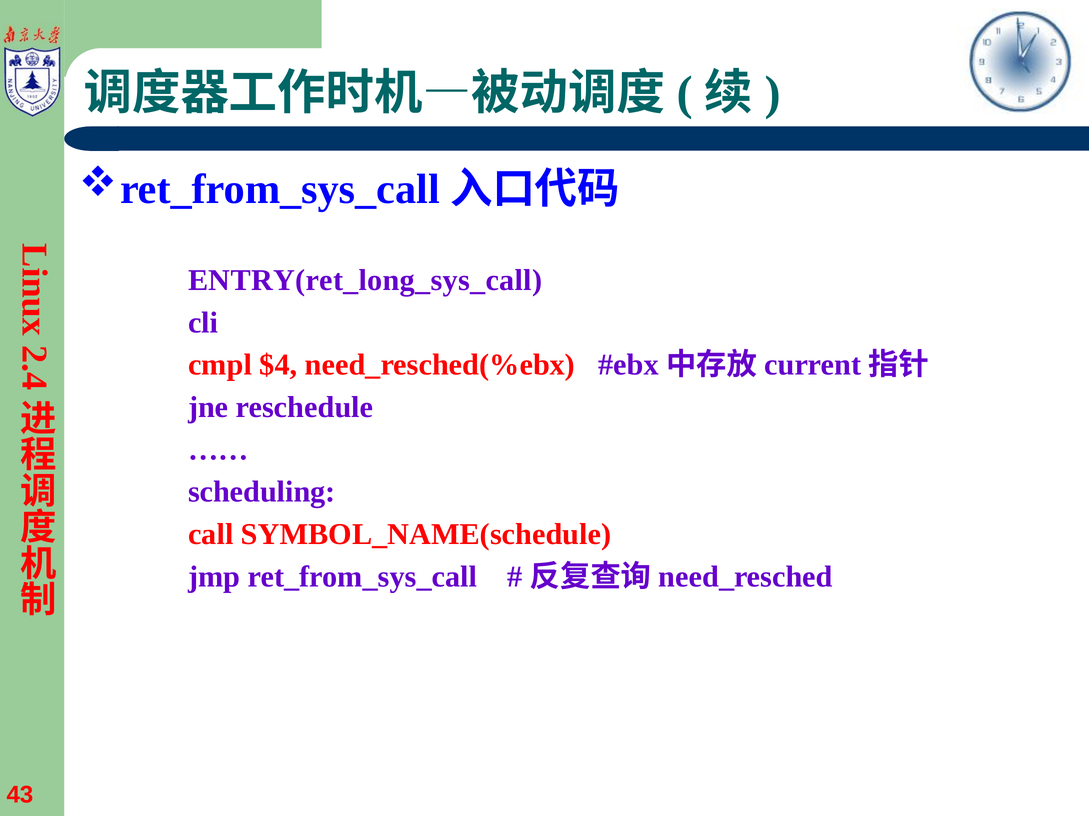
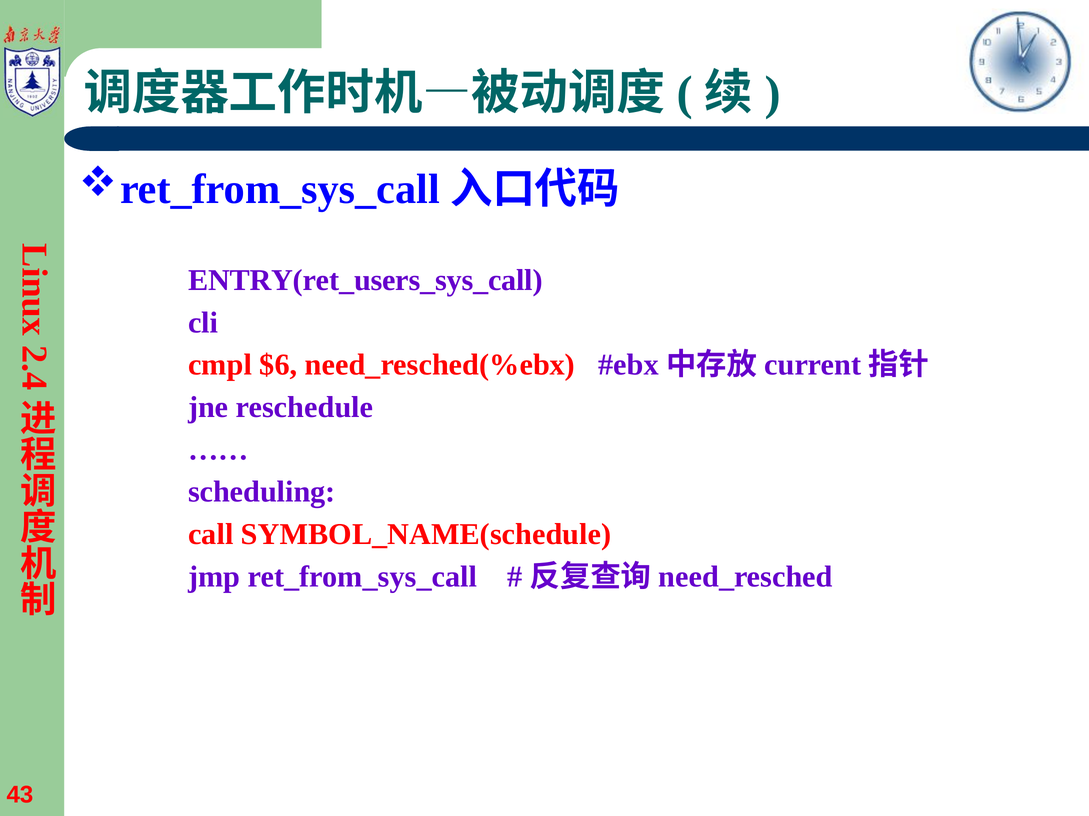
ENTRY(ret_long_sys_call: ENTRY(ret_long_sys_call -> ENTRY(ret_users_sys_call (365, 281)
$4: $4 -> $6 (278, 365)
